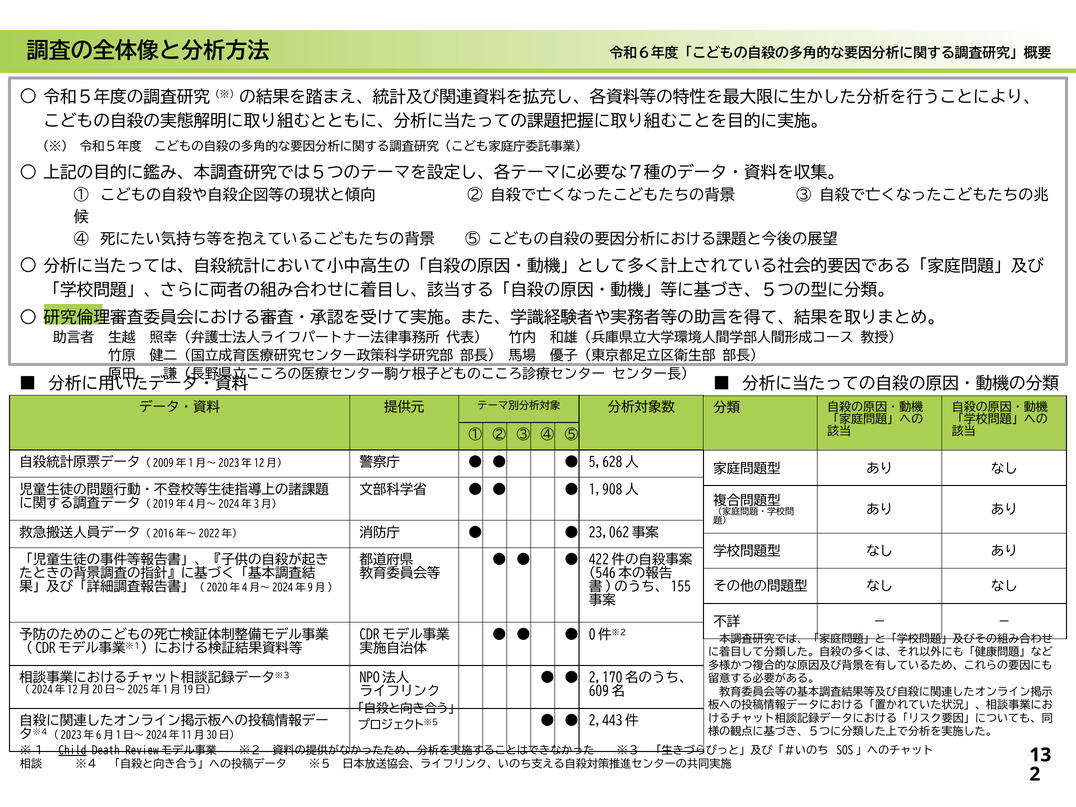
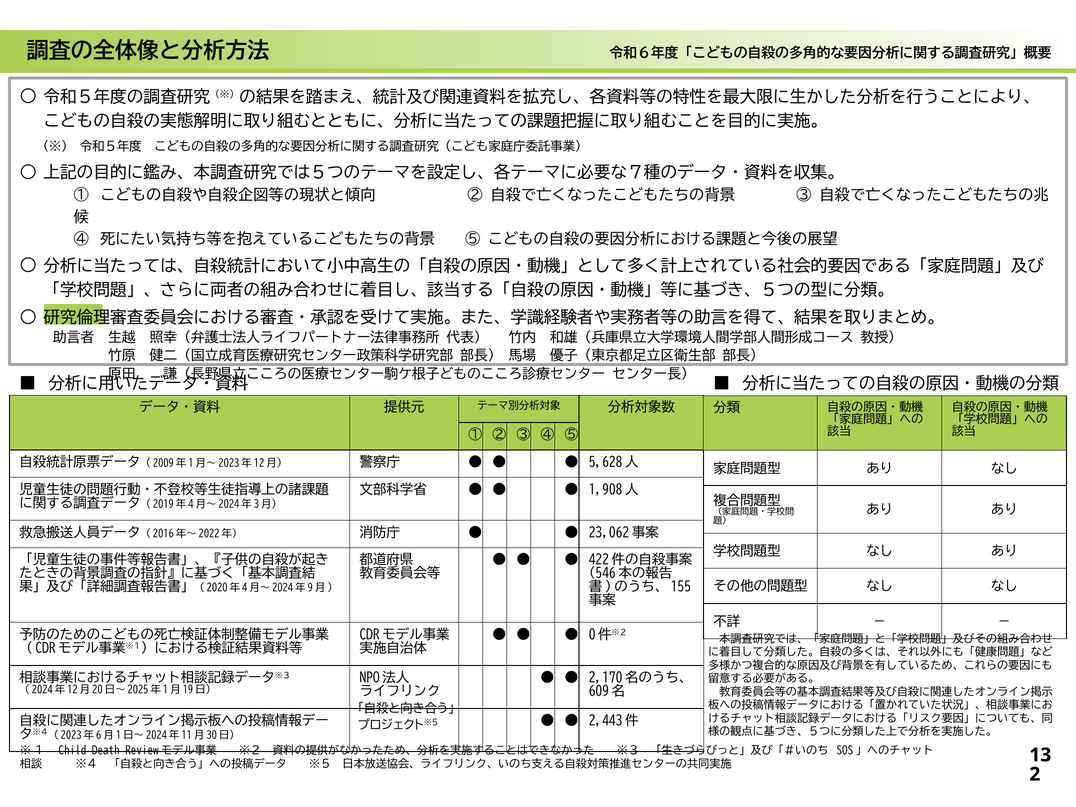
Child underline: present -> none (72, 751)
